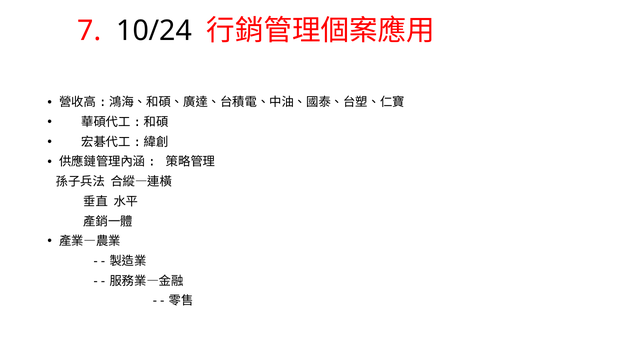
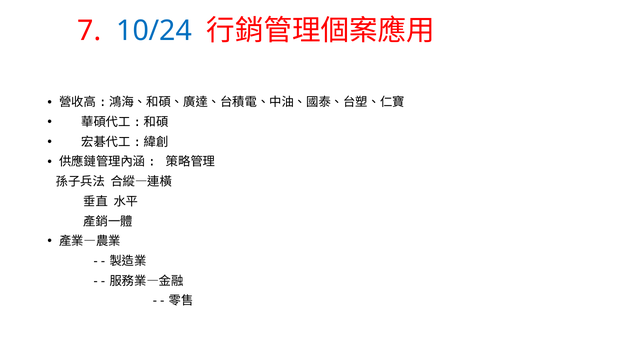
10/24 colour: black -> blue (154, 31)
